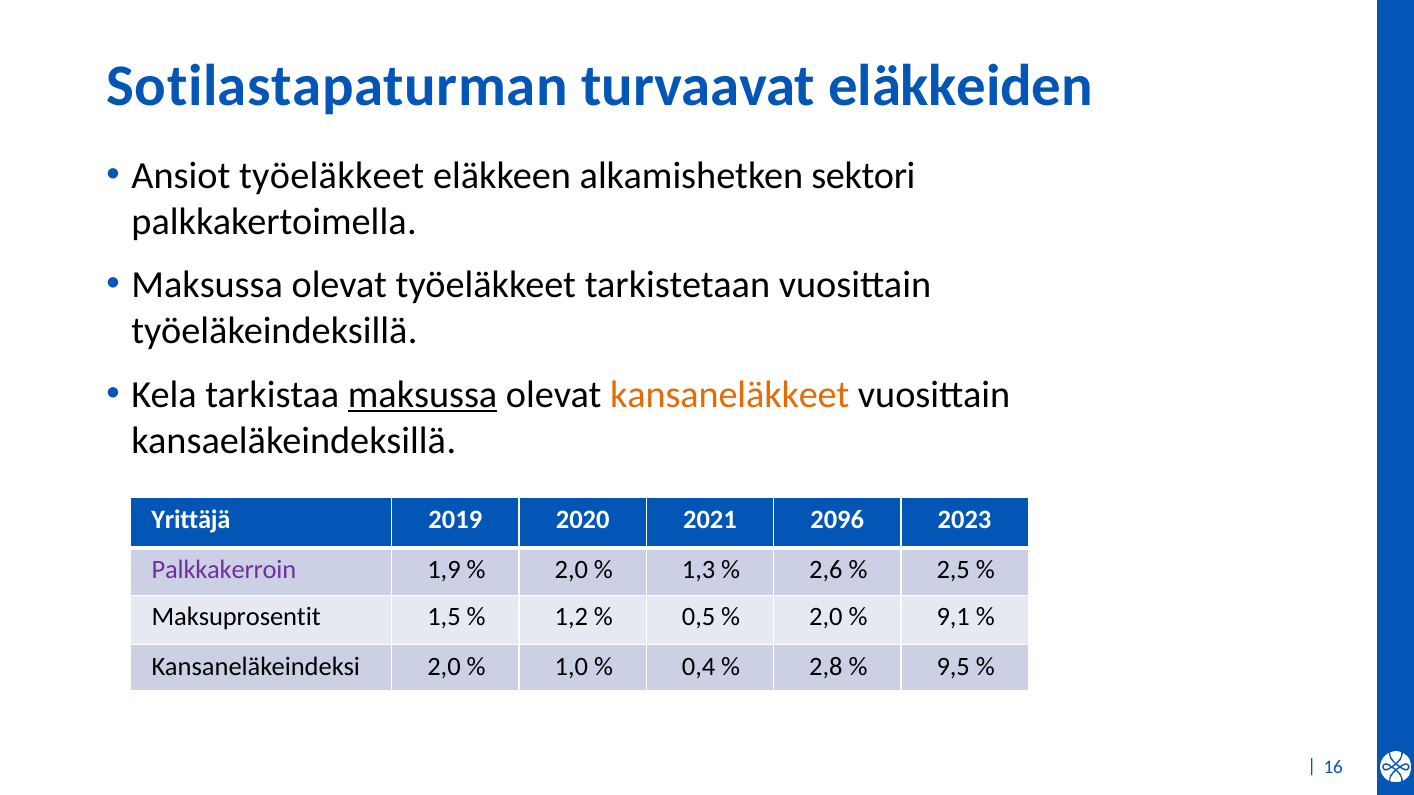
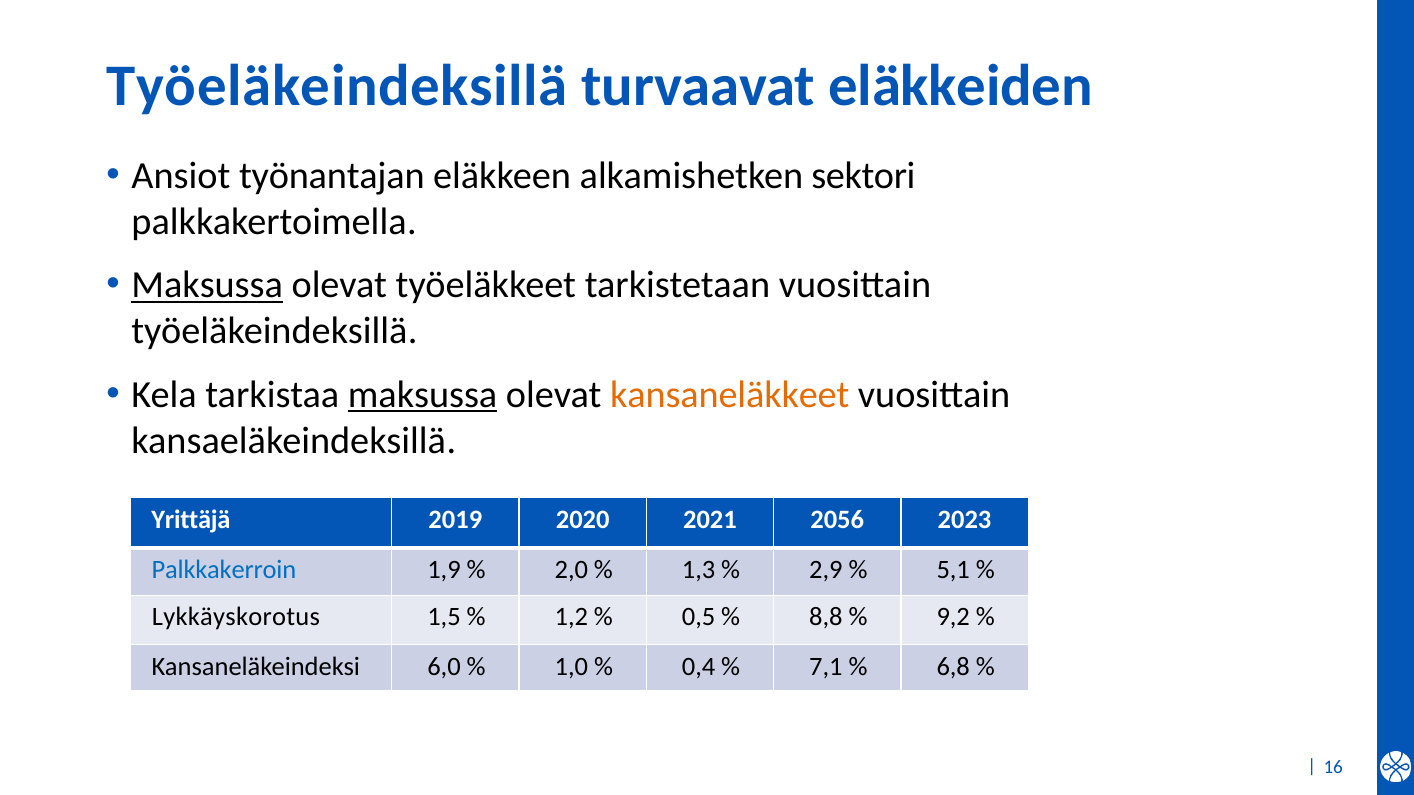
Sotilastapaturman: Sotilastapaturman -> Työeläkeindeksillä (337, 87)
Ansiot työeläkkeet: työeläkkeet -> työnantajan (332, 176)
Maksussa underline: none -> present (207, 285)
2096: 2096 -> 2056 (837, 520)
Palkkakerroin colour: purple -> blue (224, 570)
2,6: 2,6 -> 2,9 (826, 570)
2,5: 2,5 -> 5,1 (953, 570)
Maksuprosentit: Maksuprosentit -> Lykkäyskorotus (236, 617)
2,0: 2,0 -> 8,8 (826, 617)
9,1: 9,1 -> 9,2 (953, 617)
Kansaneläkeindeksi 2,0: 2,0 -> 6,0 (444, 667)
2,8: 2,8 -> 7,1 (826, 667)
9,5: 9,5 -> 6,8 (953, 667)
